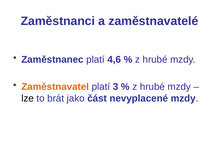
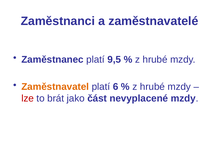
4,6: 4,6 -> 9,5 (114, 60)
3: 3 -> 6 (116, 87)
lze colour: black -> red (28, 99)
